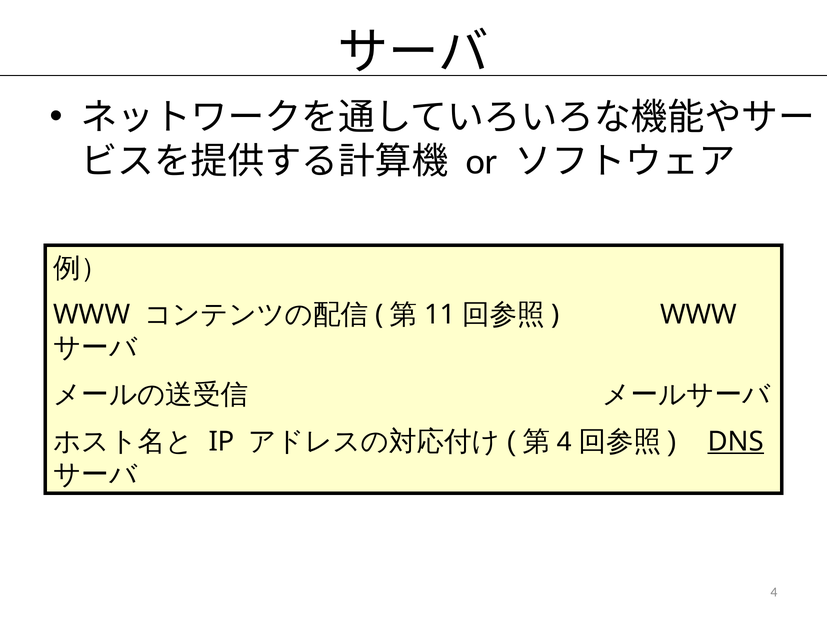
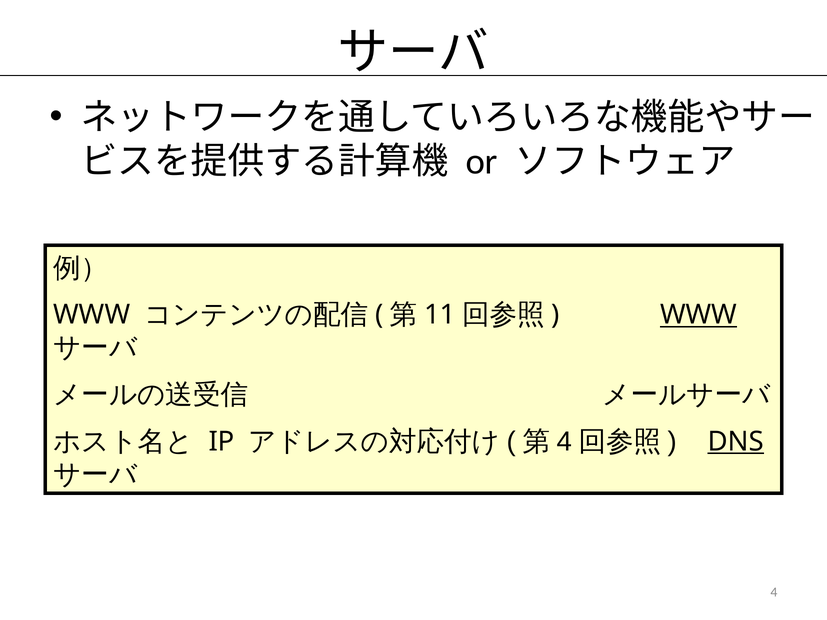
WWW underline: none -> present (699, 315)
